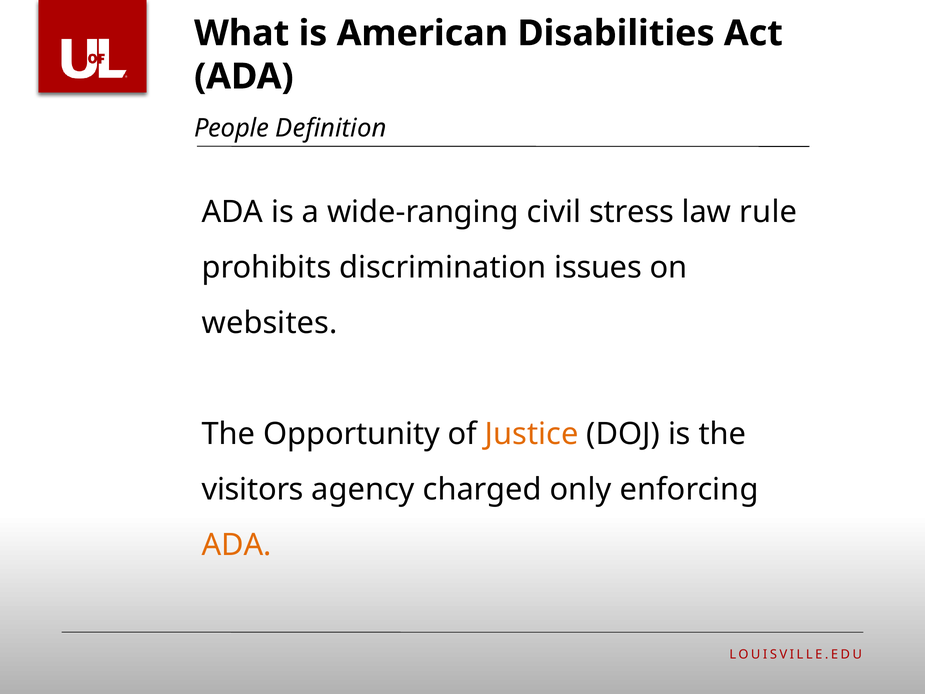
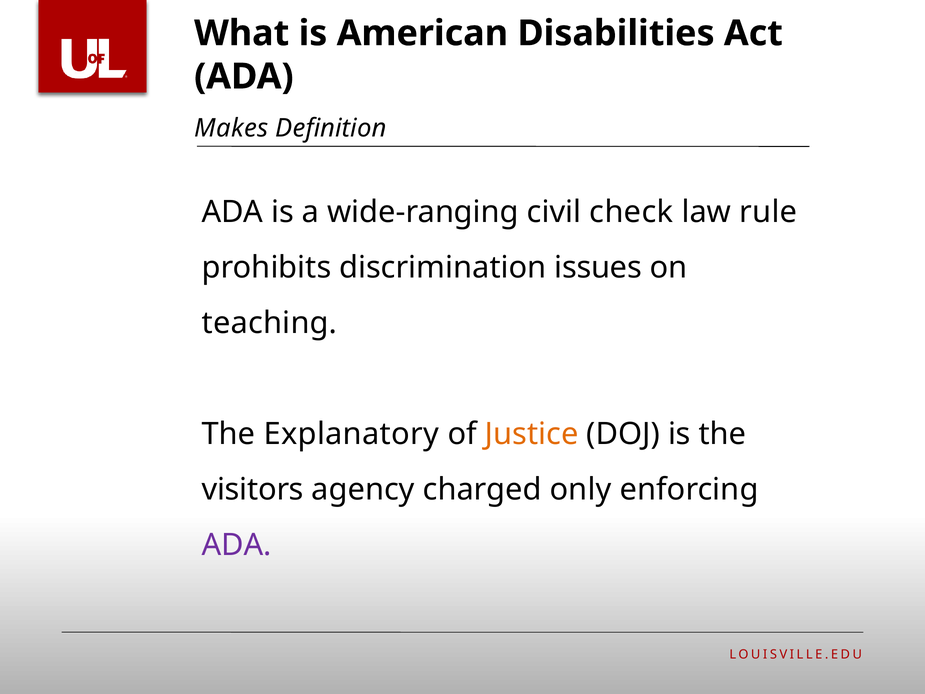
People: People -> Makes (231, 128)
stress: stress -> check (631, 212)
websites: websites -> teaching (270, 323)
Opportunity: Opportunity -> Explanatory (351, 434)
ADA colour: orange -> purple (237, 545)
